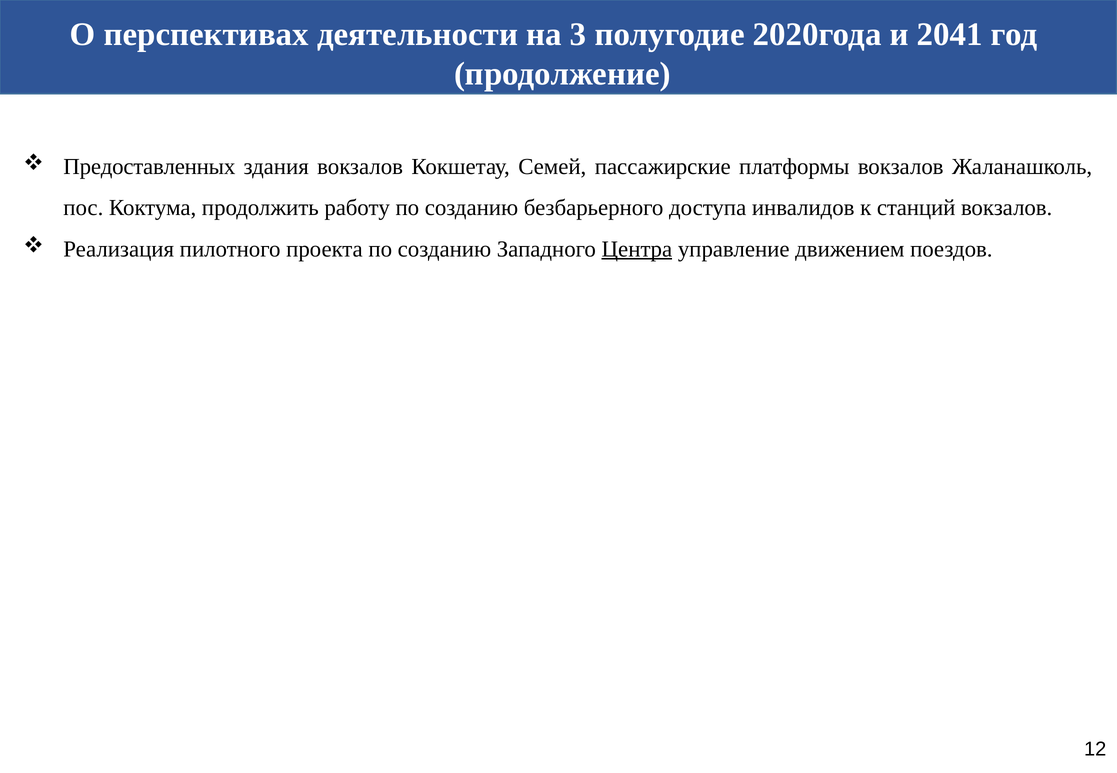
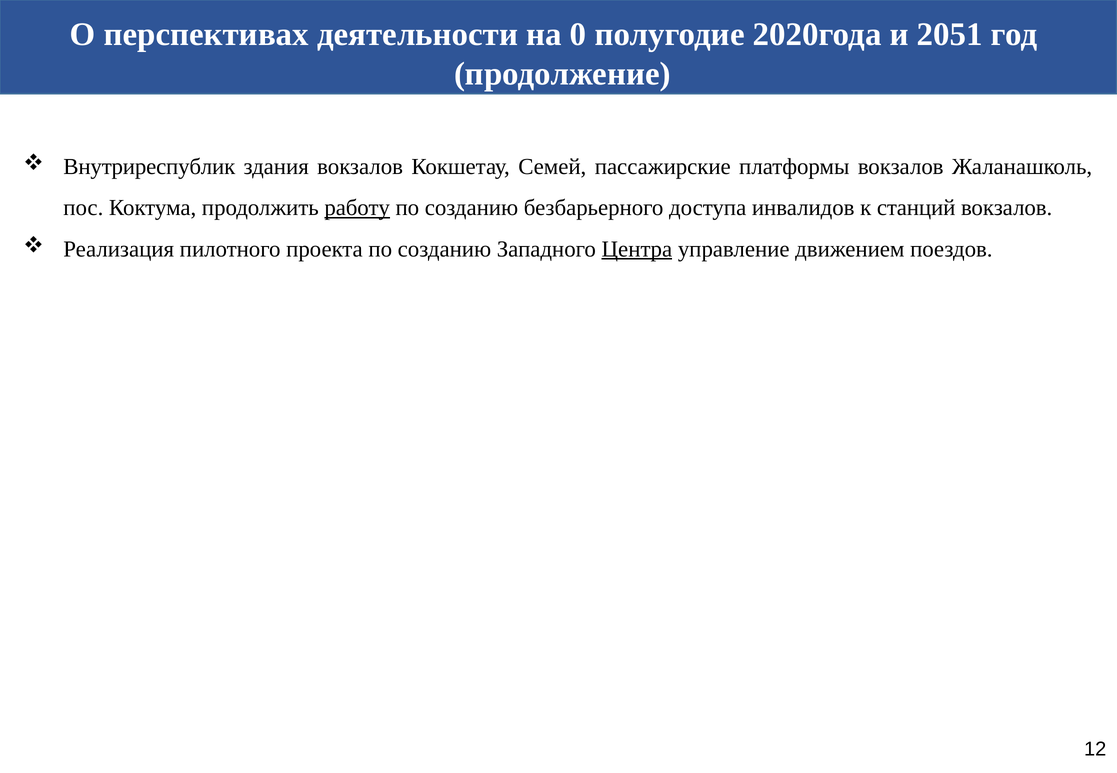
3: 3 -> 0 (578, 34)
2041: 2041 -> 2051 (950, 34)
Предоставленных: Предоставленных -> Внутриреспублик (149, 167)
работу underline: none -> present (357, 208)
